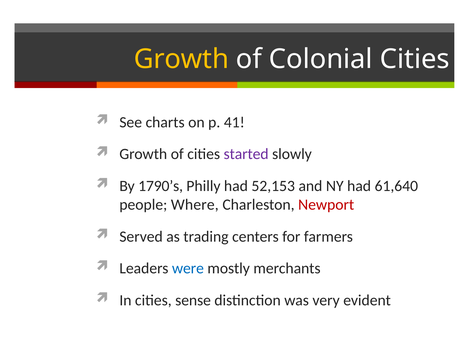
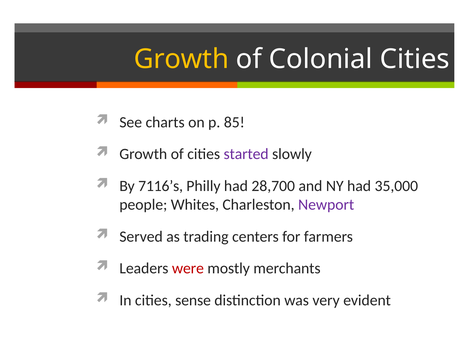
41: 41 -> 85 (234, 122)
1790’s: 1790’s -> 7116’s (161, 186)
52,153: 52,153 -> 28,700 (273, 186)
61,640: 61,640 -> 35,000 (396, 186)
Where: Where -> Whites (195, 205)
Newport colour: red -> purple (326, 205)
were colour: blue -> red (188, 268)
